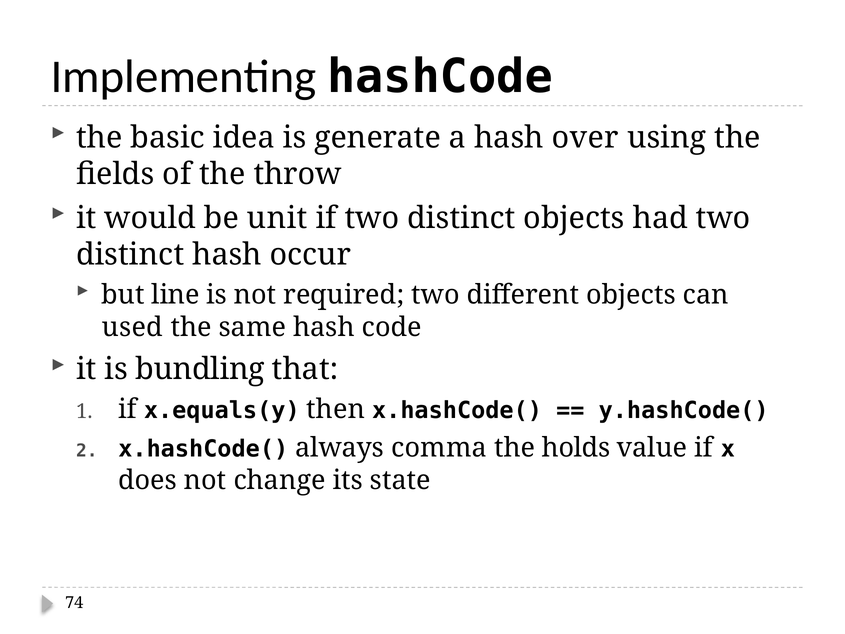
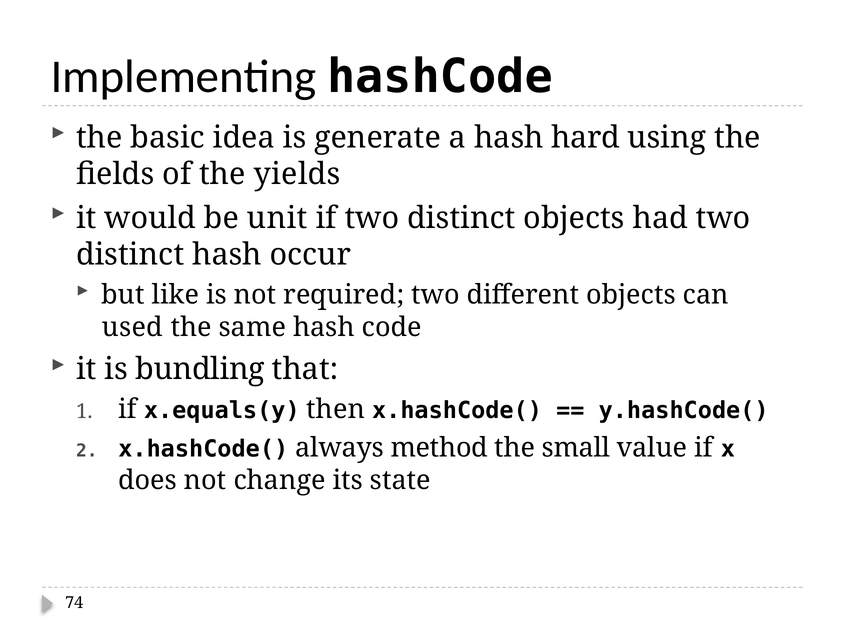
over: over -> hard (586, 137)
throw: throw -> yields (297, 174)
line: line -> like (175, 295)
comma: comma -> method (439, 448)
holds: holds -> small (576, 448)
